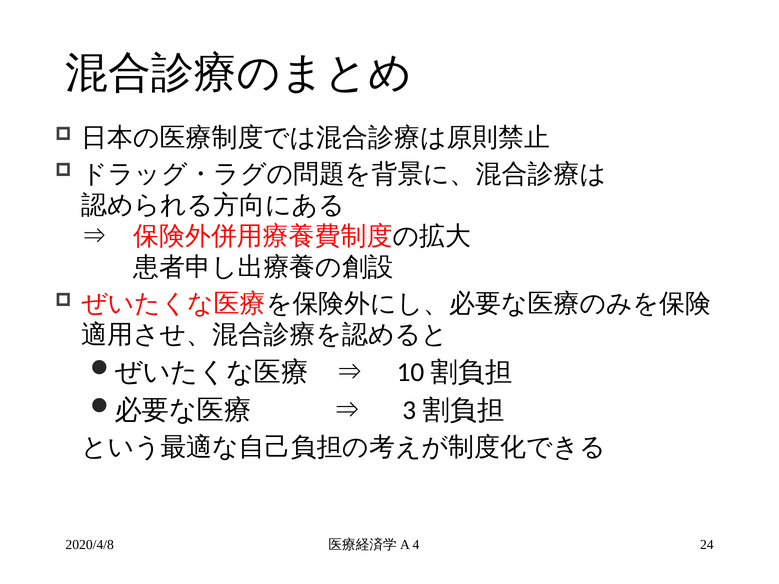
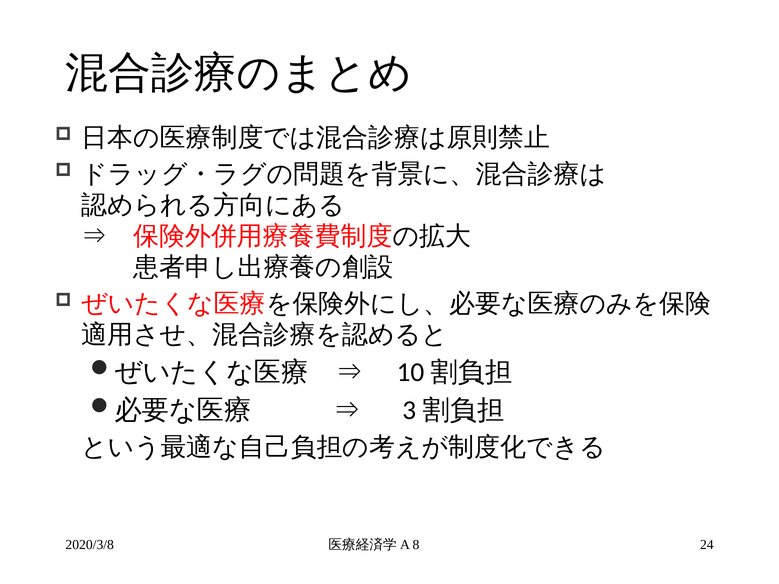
2020/4/8: 2020/4/8 -> 2020/3/8 (90, 545)
4: 4 -> 8 (416, 545)
